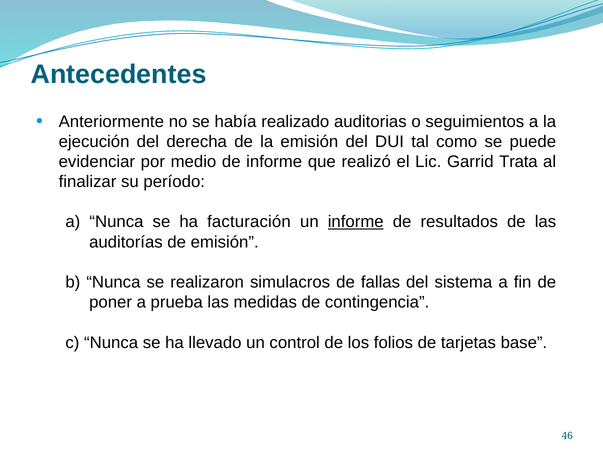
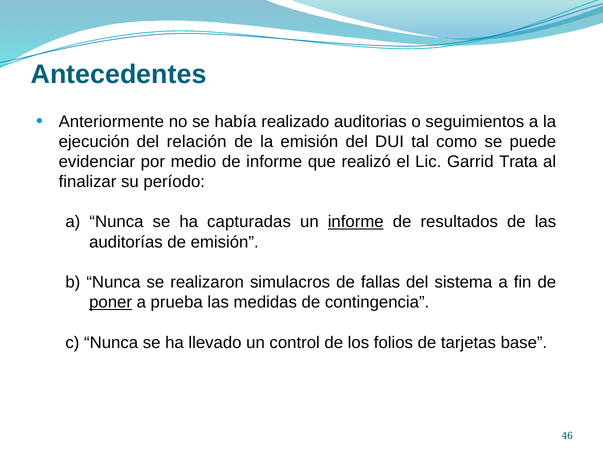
derecha: derecha -> relación (197, 142)
facturación: facturación -> capturadas (249, 222)
poner underline: none -> present (111, 302)
